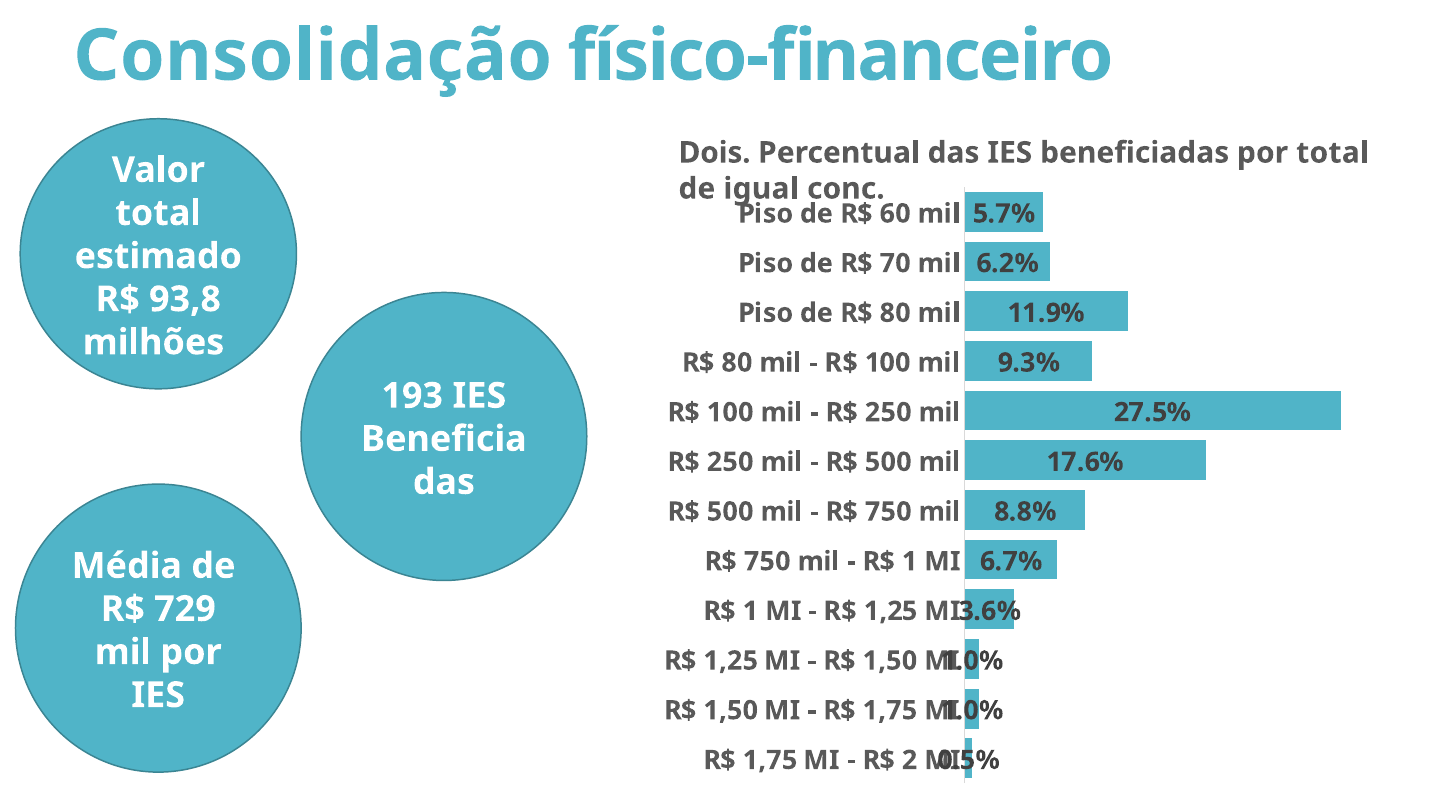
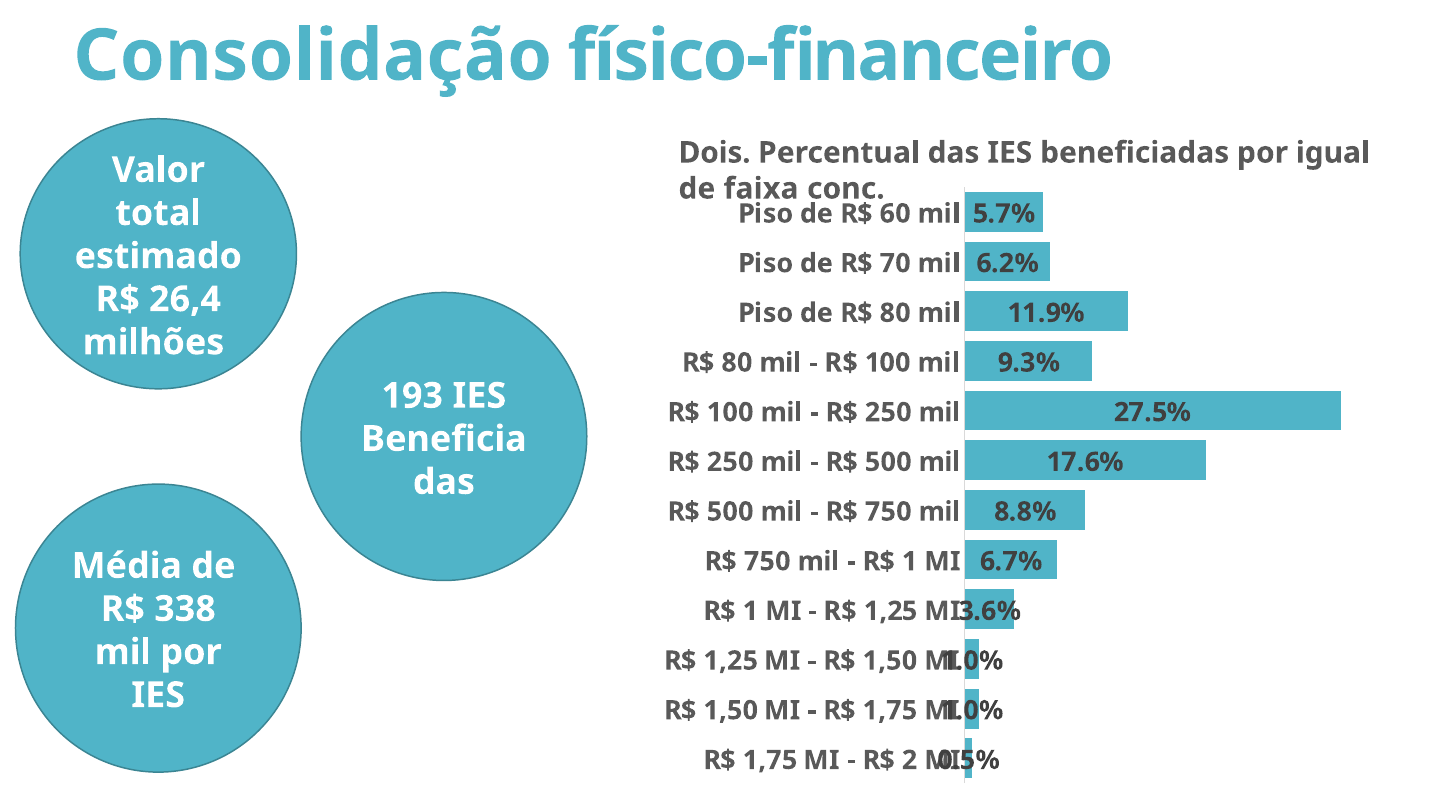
por total: total -> igual (1333, 153)
igual: igual -> faixa (761, 189)
93,8: 93,8 -> 26,4 (185, 299)
729: 729 -> 338 (185, 609)
